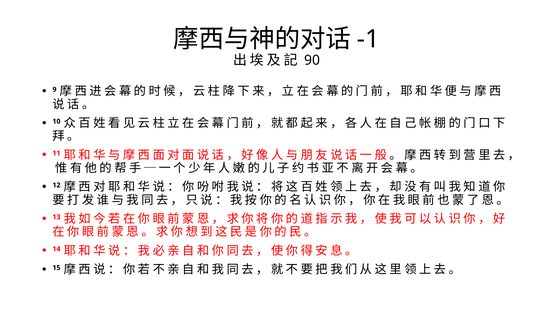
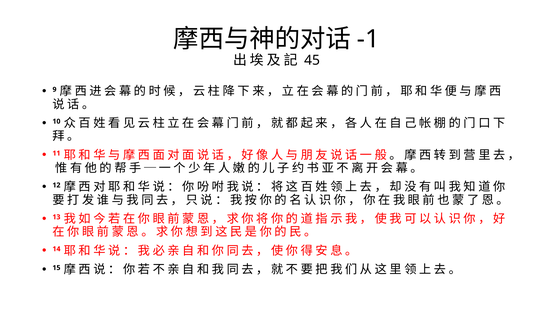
90: 90 -> 45 (312, 60)
